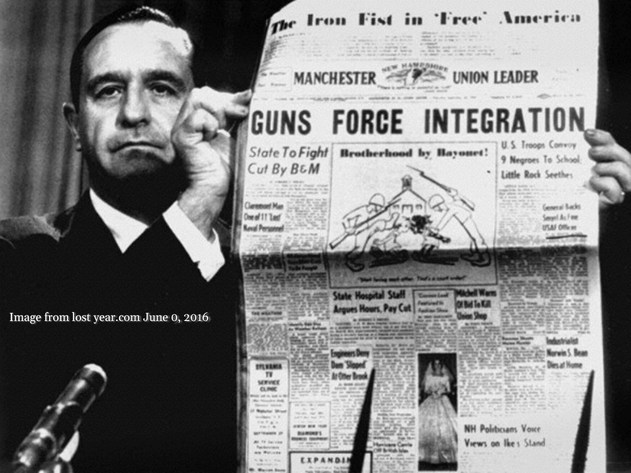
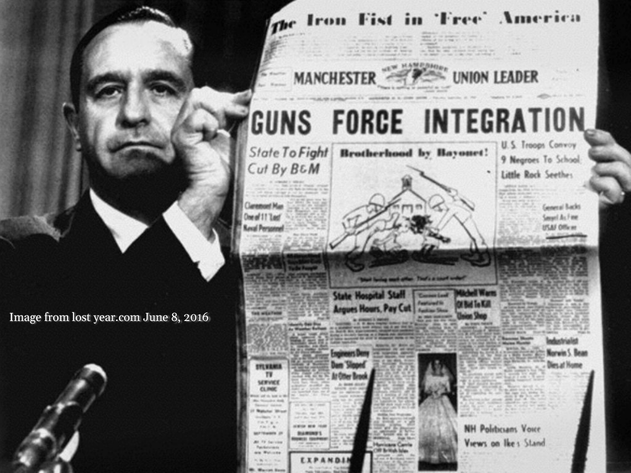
0: 0 -> 8 (176, 318)
